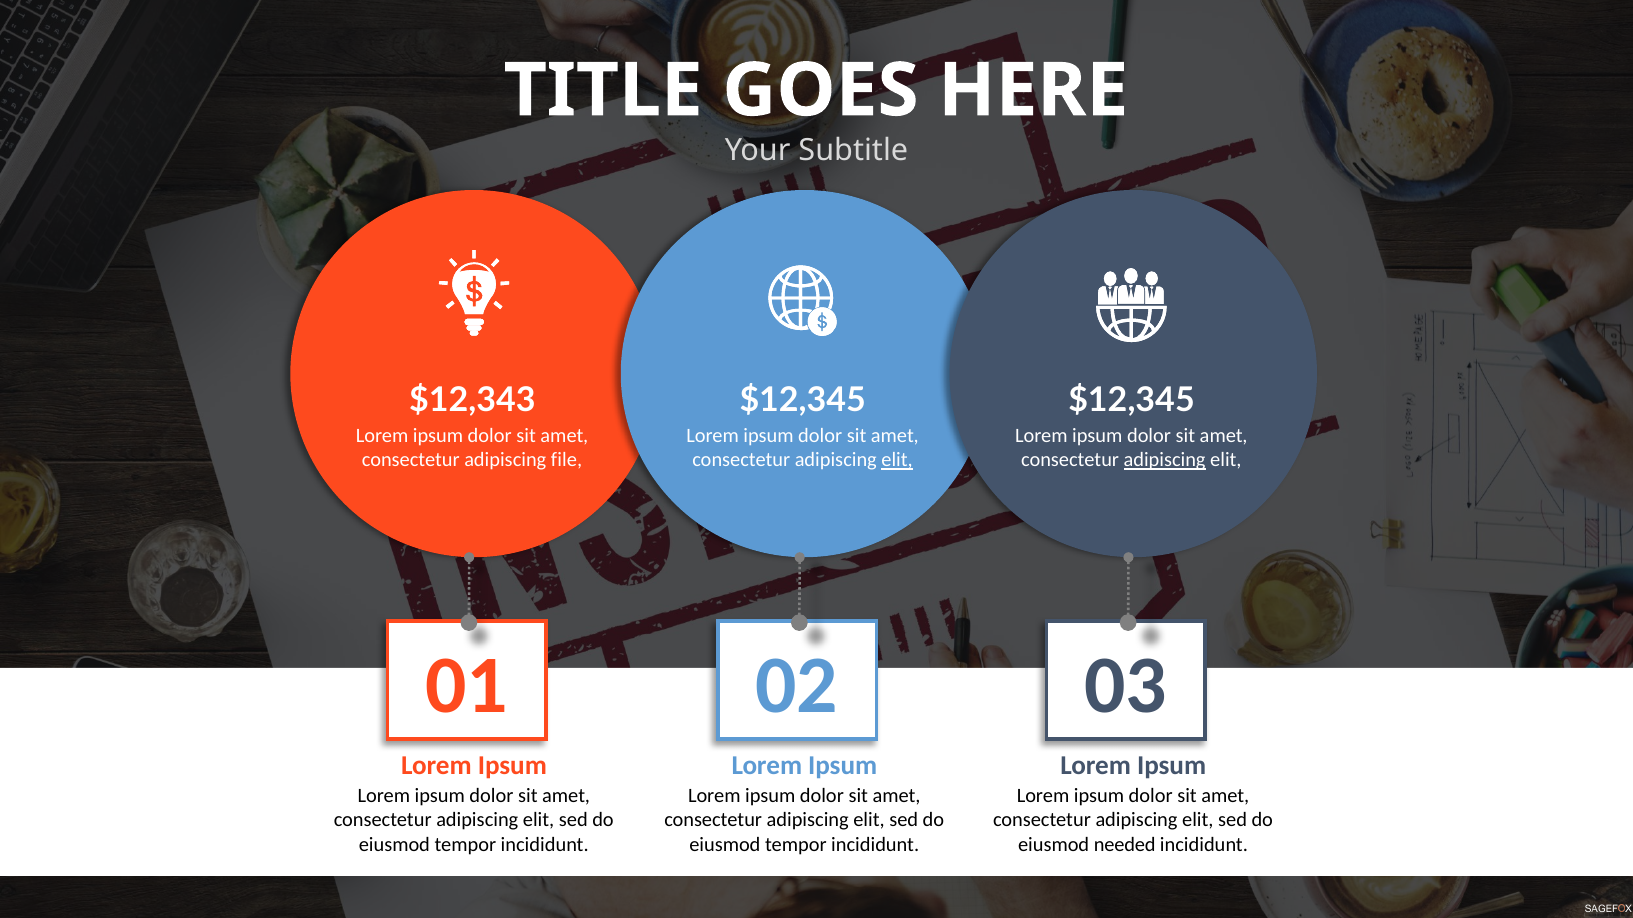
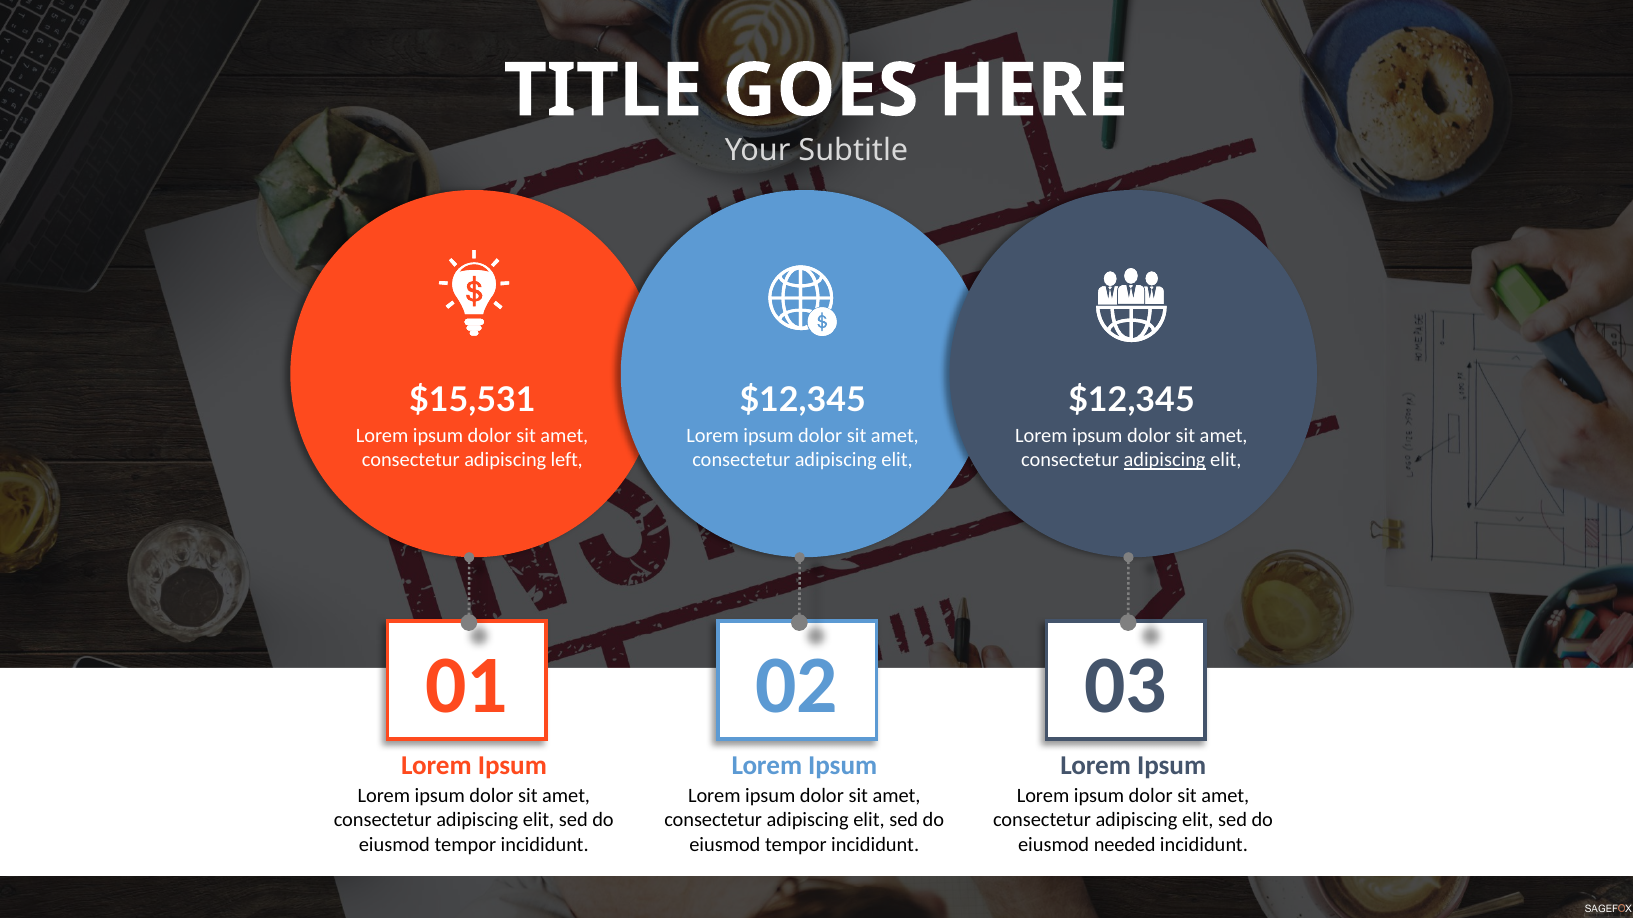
$12,343: $12,343 -> $15,531 (472, 400)
file: file -> left (567, 461)
elit underline: present -> none (897, 461)
